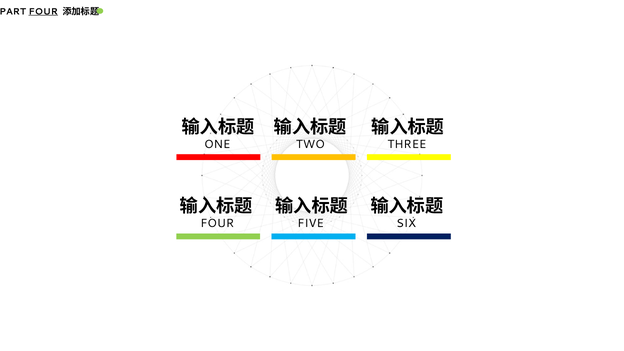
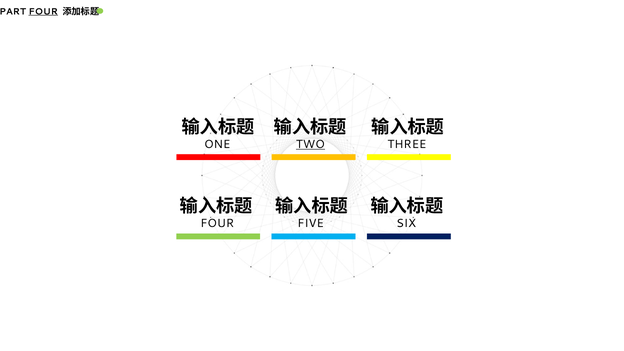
TWO underline: none -> present (310, 144)
